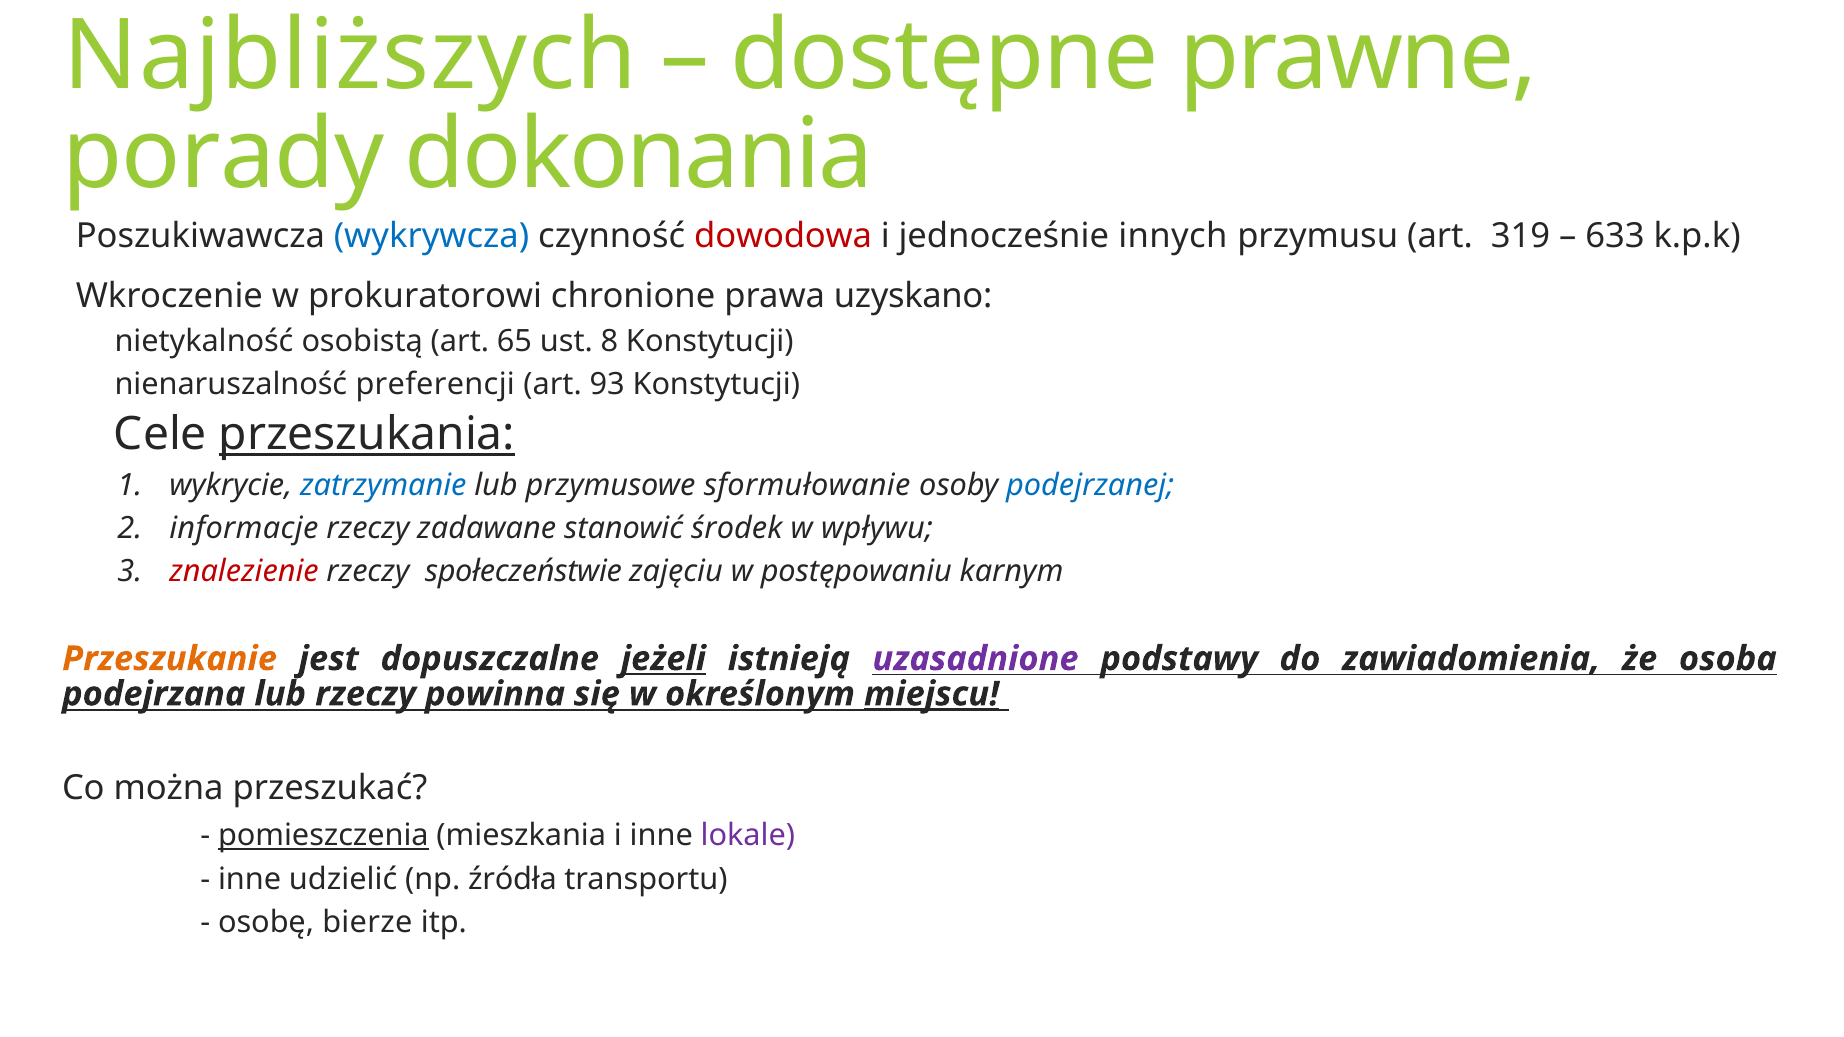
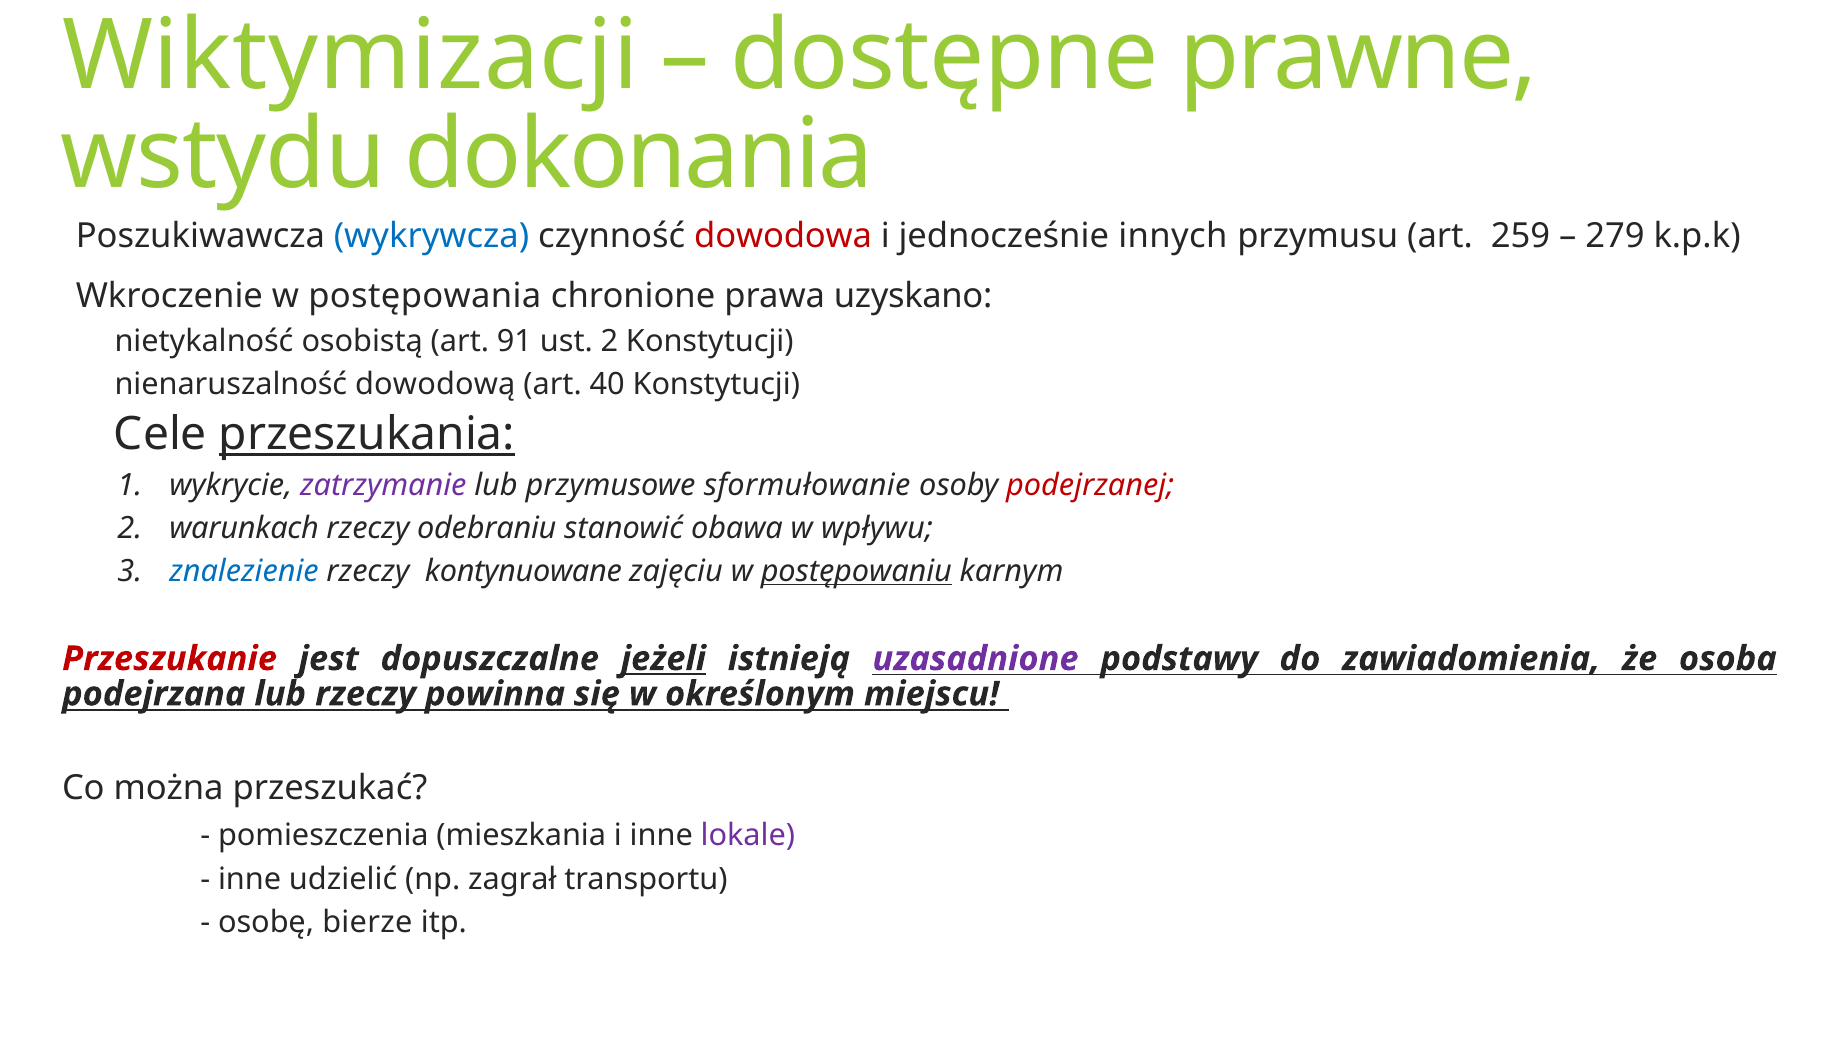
Najbliższych: Najbliższych -> Wiktymizacji (350, 56)
porady: porady -> wstydu (223, 156)
319: 319 -> 259 (1521, 236)
633: 633 -> 279 (1615, 236)
prokuratorowi: prokuratorowi -> postępowania (425, 296)
65: 65 -> 91 (515, 341)
ust 8: 8 -> 2 (610, 341)
preferencji: preferencji -> dowodową (435, 384)
93: 93 -> 40 (607, 384)
zatrzymanie colour: blue -> purple (383, 486)
podejrzanej colour: blue -> red (1090, 486)
informacje: informacje -> warunkach (244, 529)
zadawane: zadawane -> odebraniu (487, 529)
środek: środek -> obawa (737, 529)
znalezienie colour: red -> blue (244, 571)
społeczeństwie: społeczeństwie -> kontynuowane (523, 571)
postępowaniu underline: none -> present (856, 571)
Przeszukanie colour: orange -> red (170, 659)
miejscu underline: present -> none (932, 694)
pomieszczenia underline: present -> none (323, 836)
źródła: źródła -> zagrał (512, 880)
